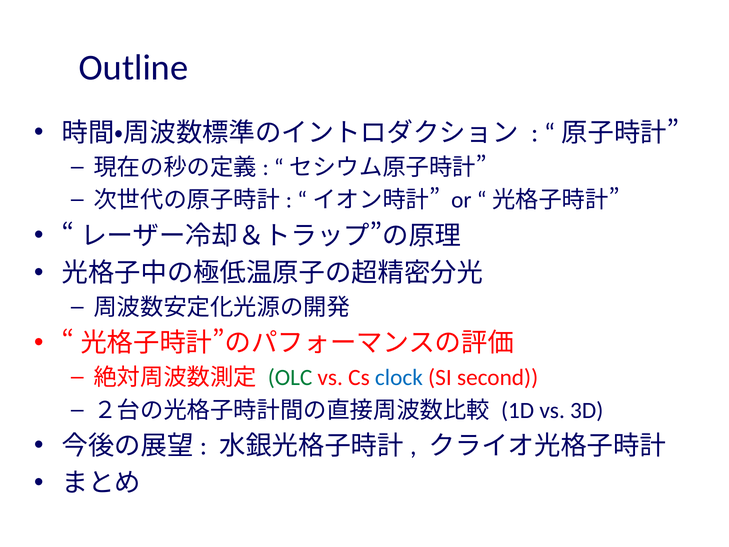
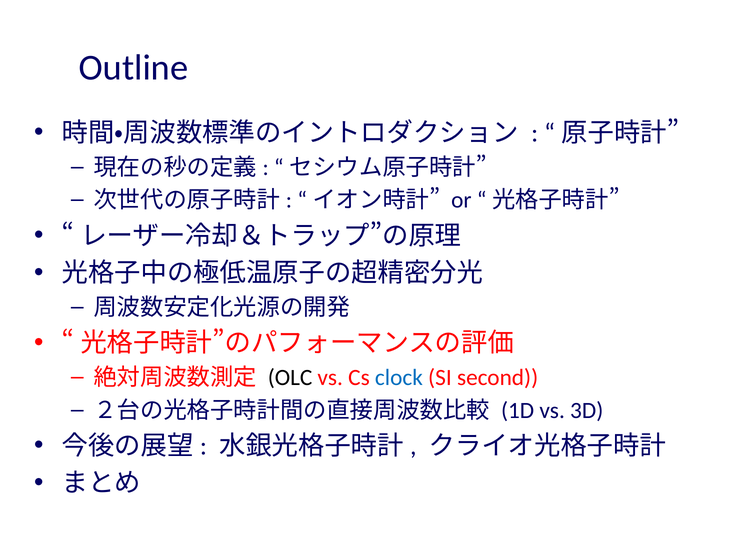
OLC colour: green -> black (290, 377)
